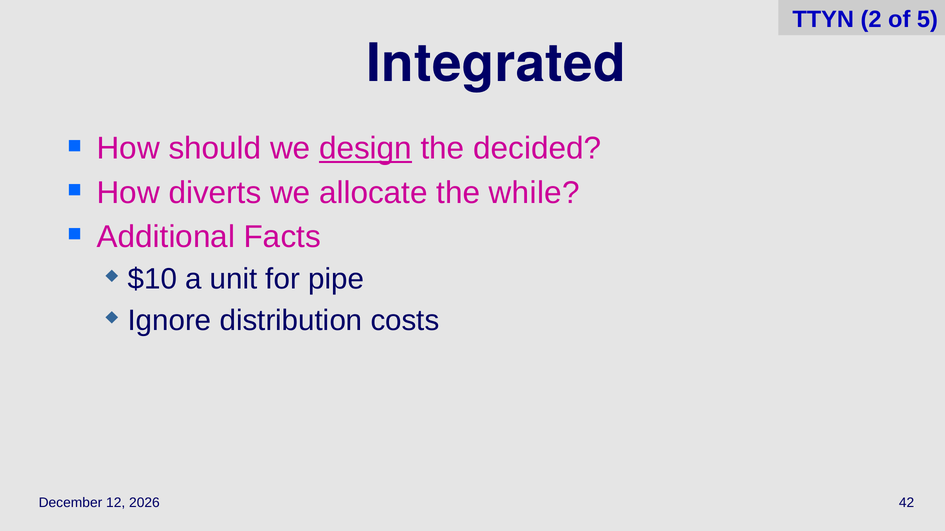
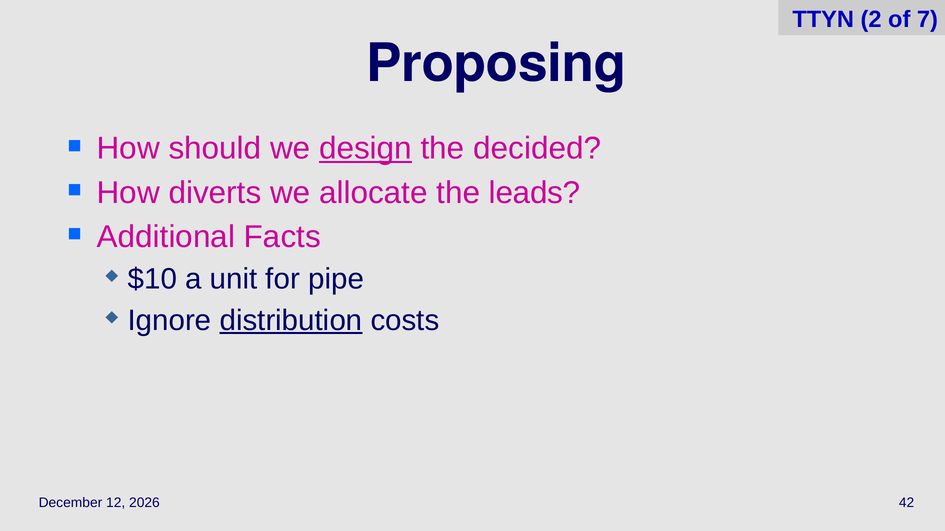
5: 5 -> 7 (927, 19)
Integrated: Integrated -> Proposing (496, 64)
while: while -> leads (535, 193)
distribution underline: none -> present (291, 321)
